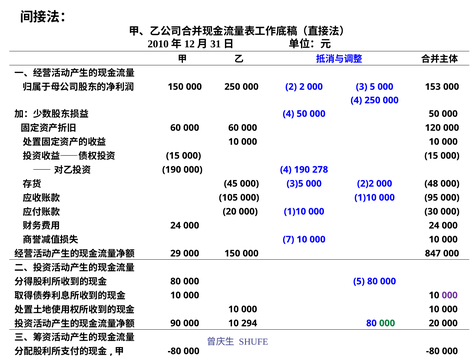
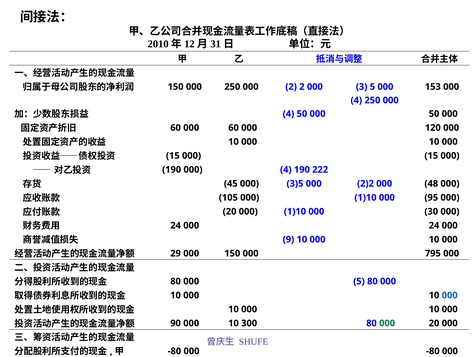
278: 278 -> 222 (320, 169)
7: 7 -> 9 (288, 239)
847: 847 -> 795 (433, 253)
000 colour: purple -> blue (450, 295)
294: 294 -> 300 (249, 323)
